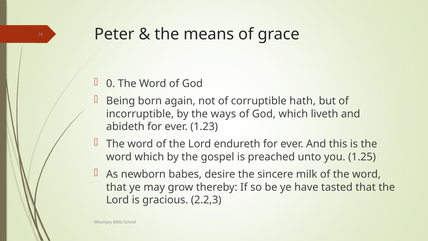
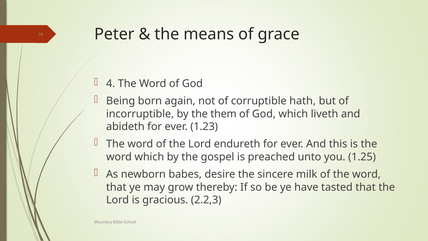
0: 0 -> 4 (111, 84)
ways: ways -> them (224, 114)
